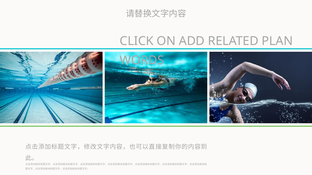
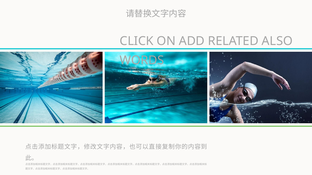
PLAN: PLAN -> ALSO (277, 41)
